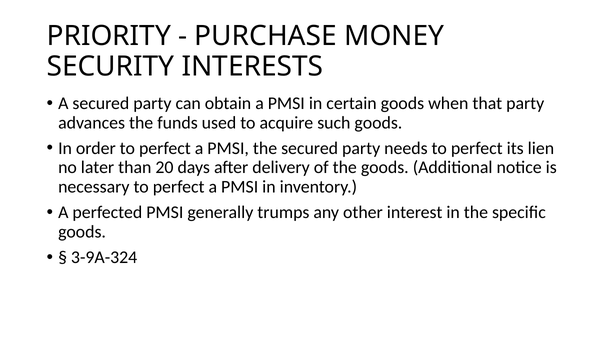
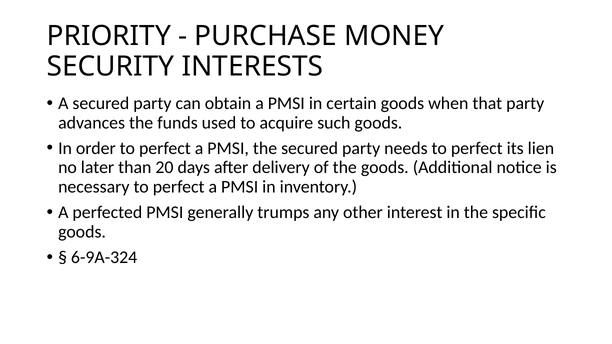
3-9A-324: 3-9A-324 -> 6-9A-324 (104, 258)
